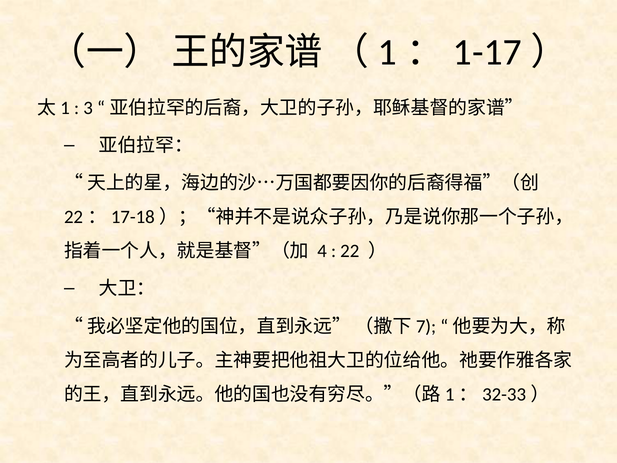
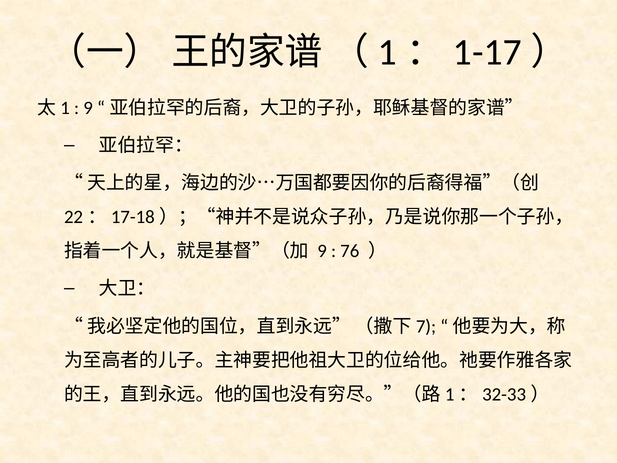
3: 3 -> 9 (88, 108)
4: 4 -> 9 (322, 251)
22: 22 -> 76 (350, 251)
